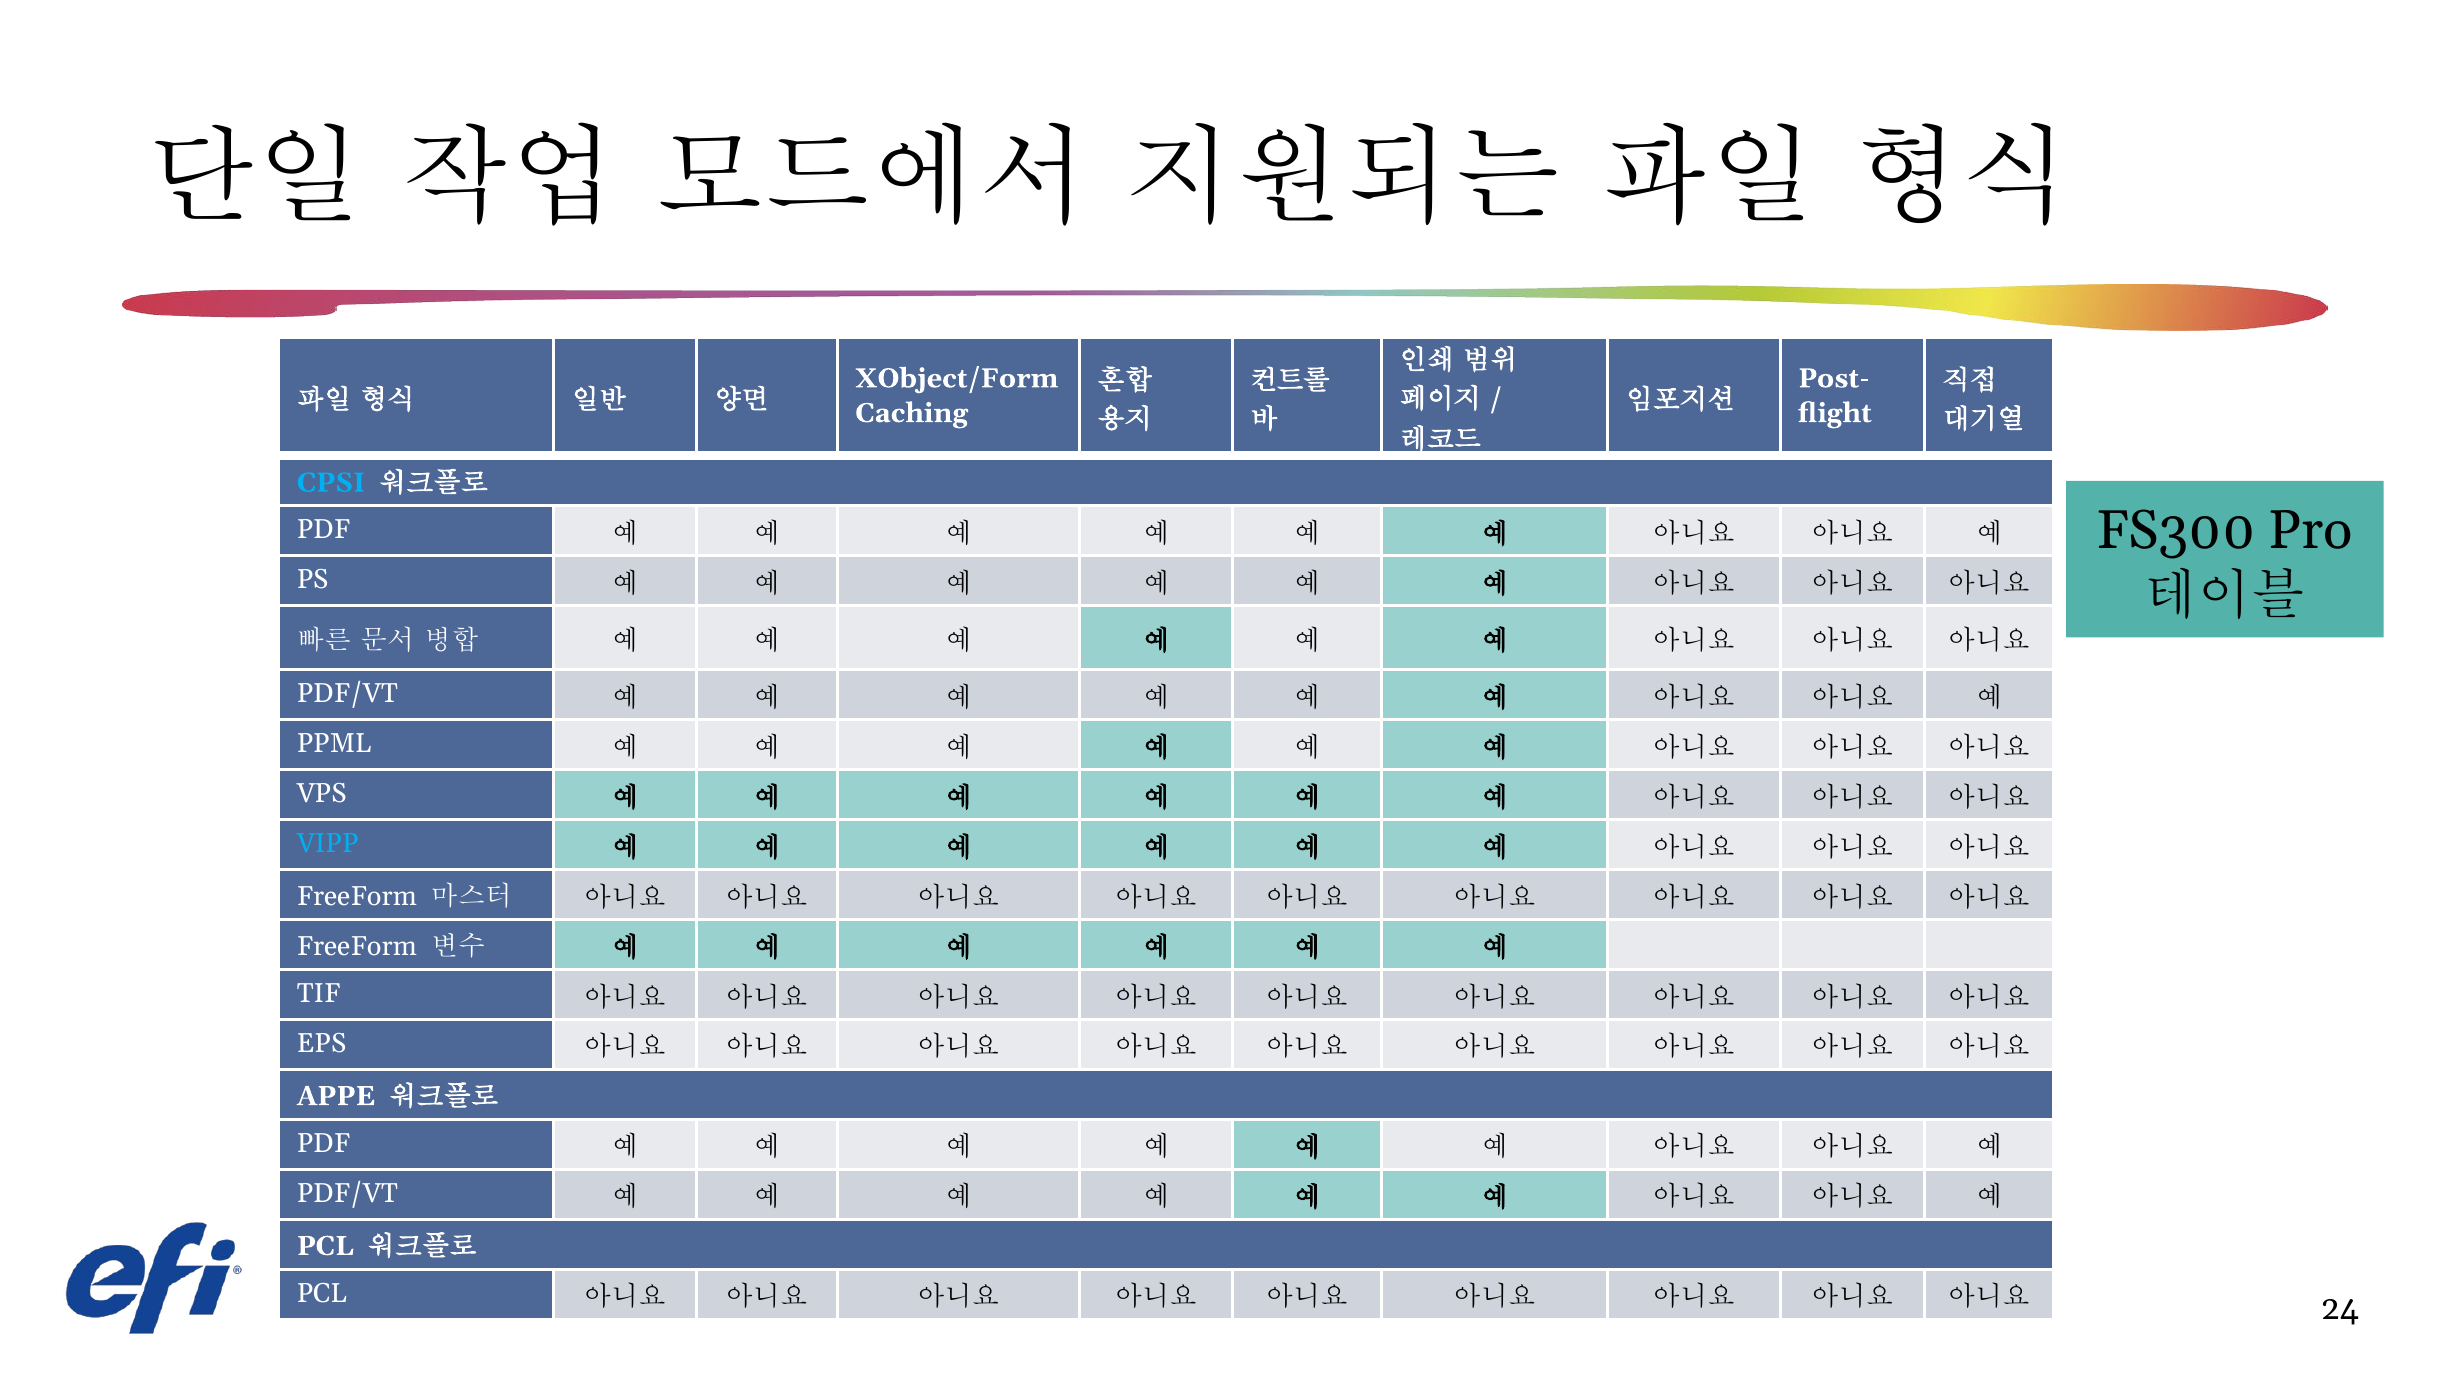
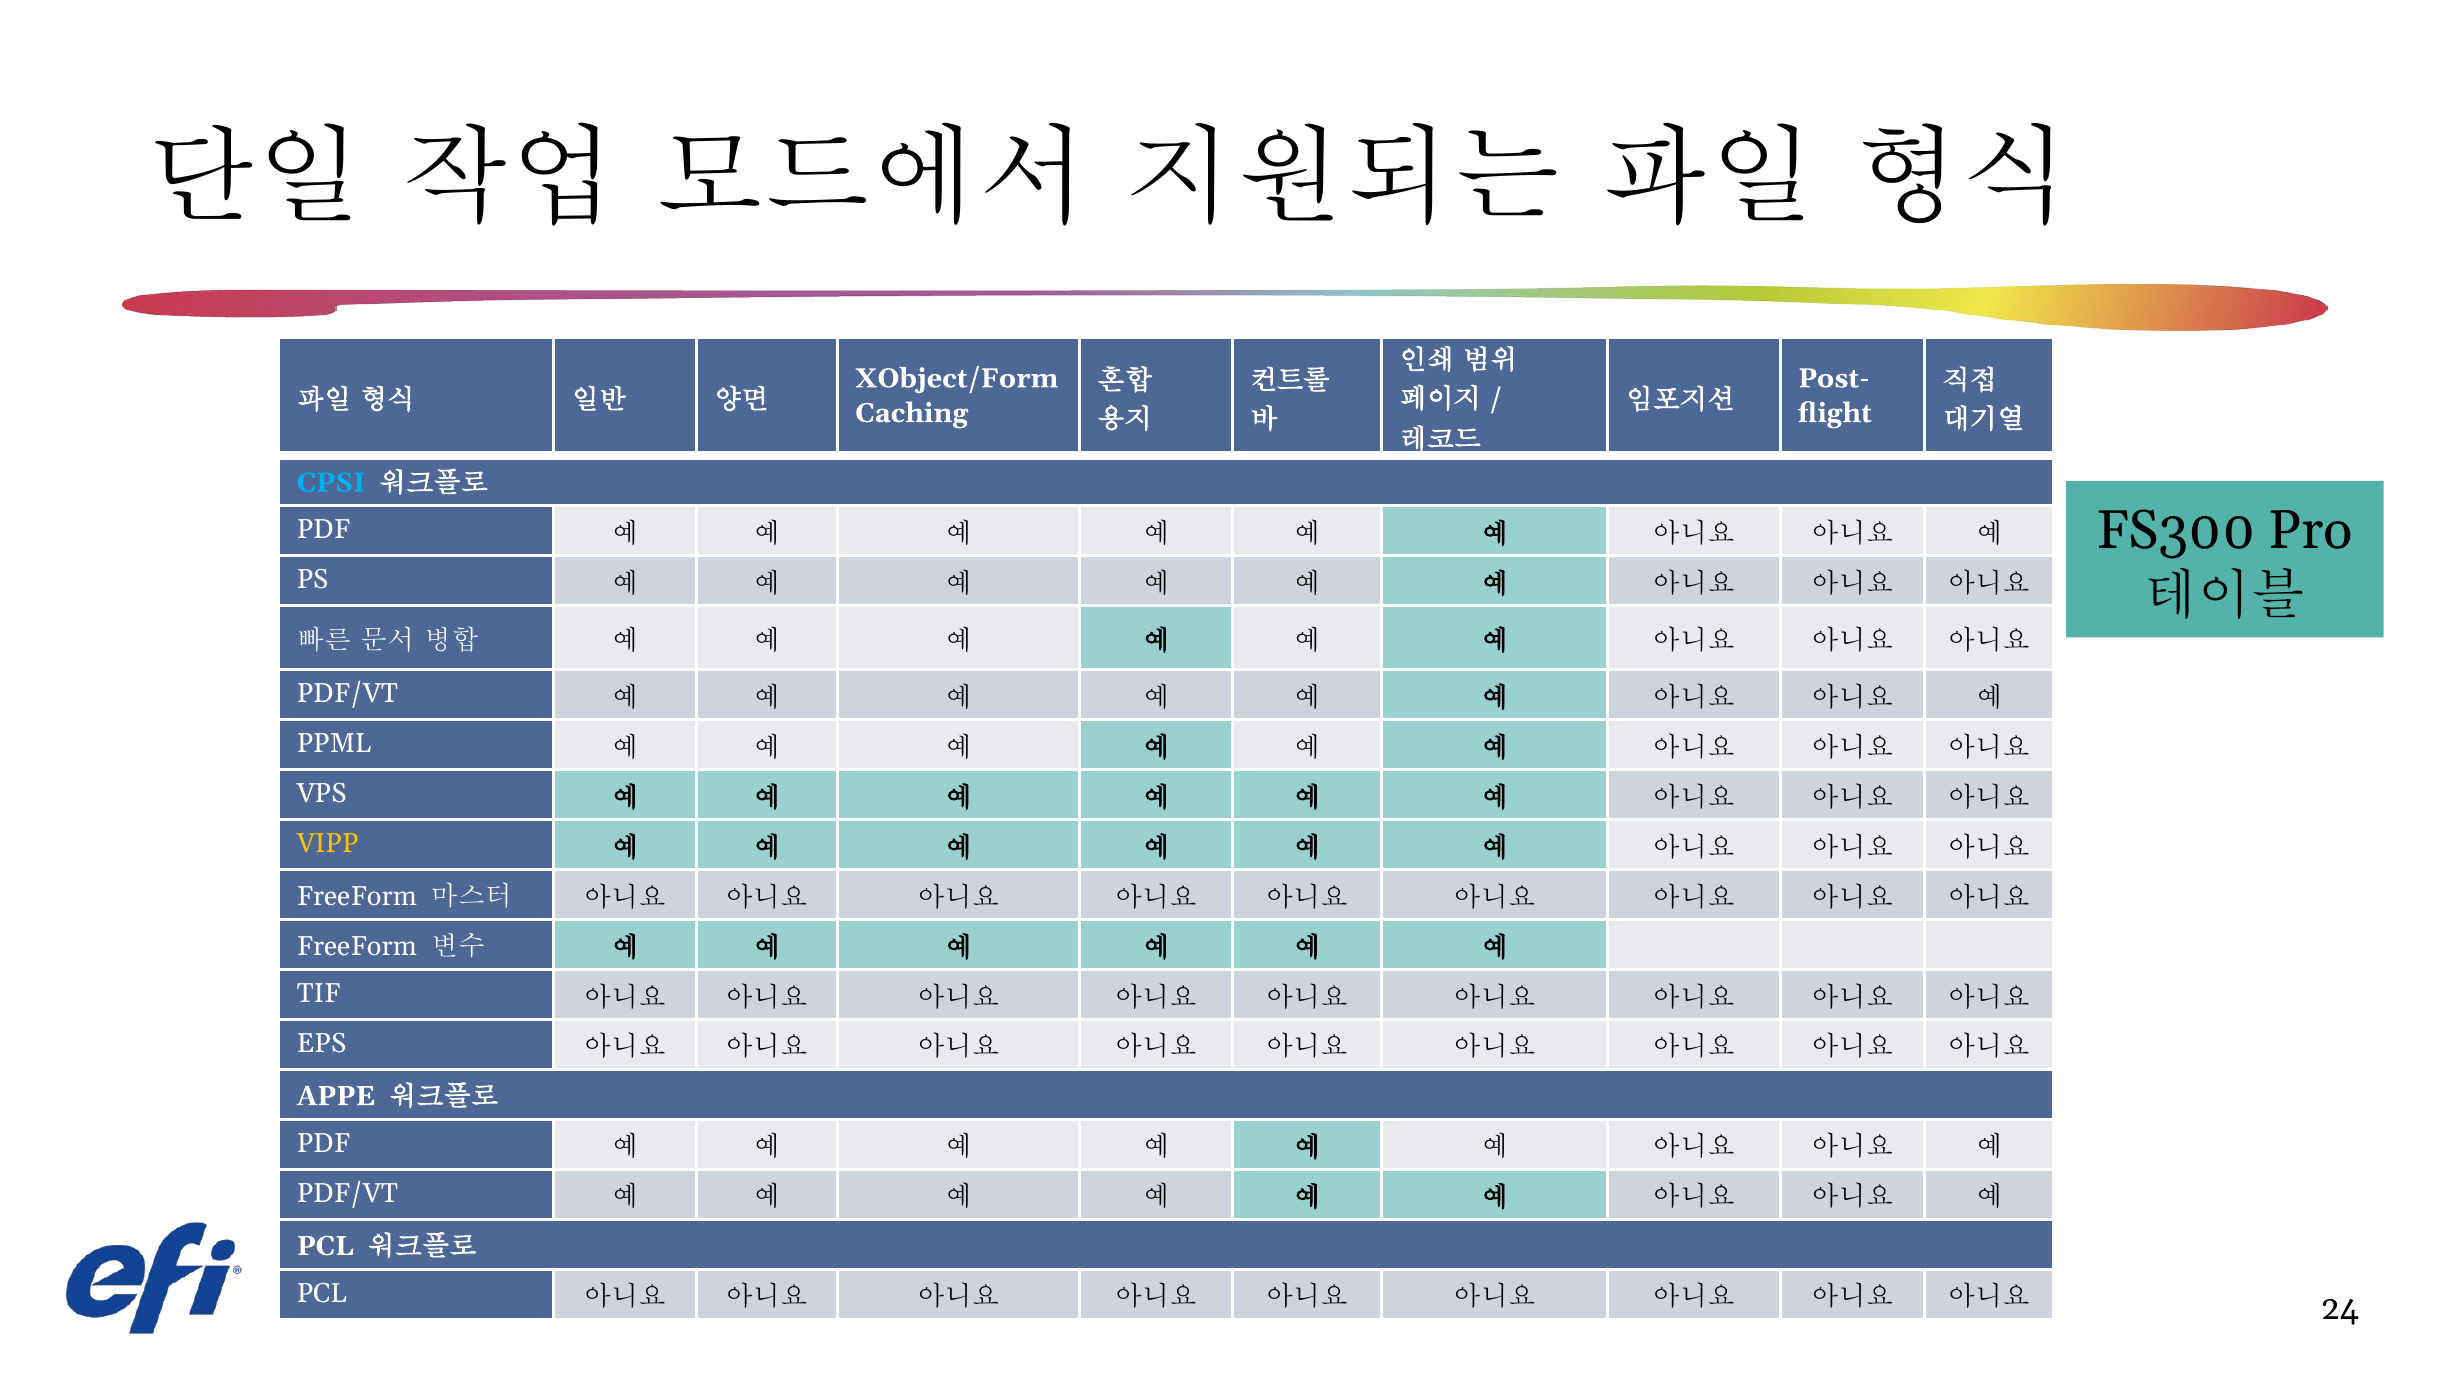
VIPP colour: light blue -> yellow (328, 844)
